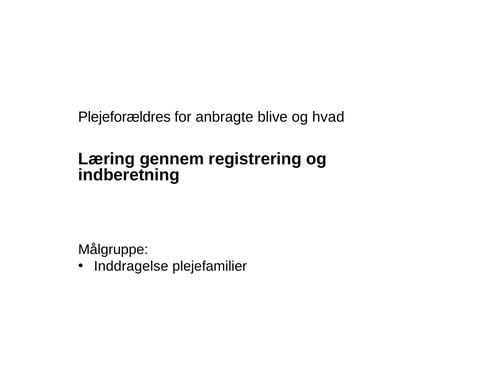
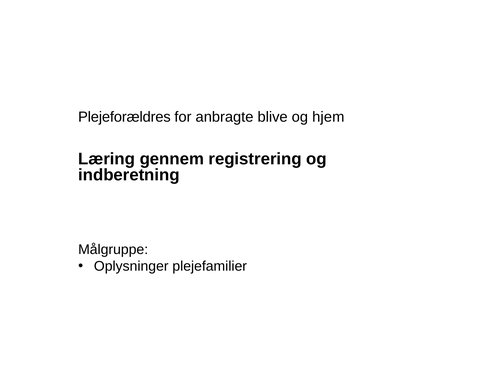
hvad: hvad -> hjem (328, 117)
Inddragelse: Inddragelse -> Oplysninger (131, 267)
